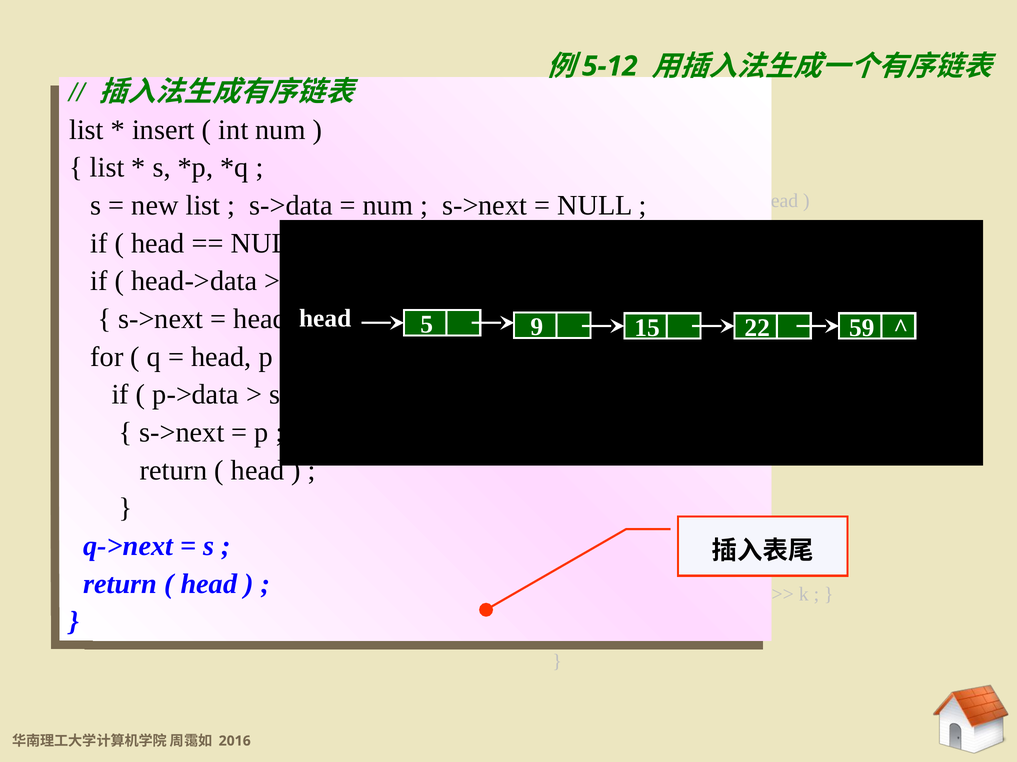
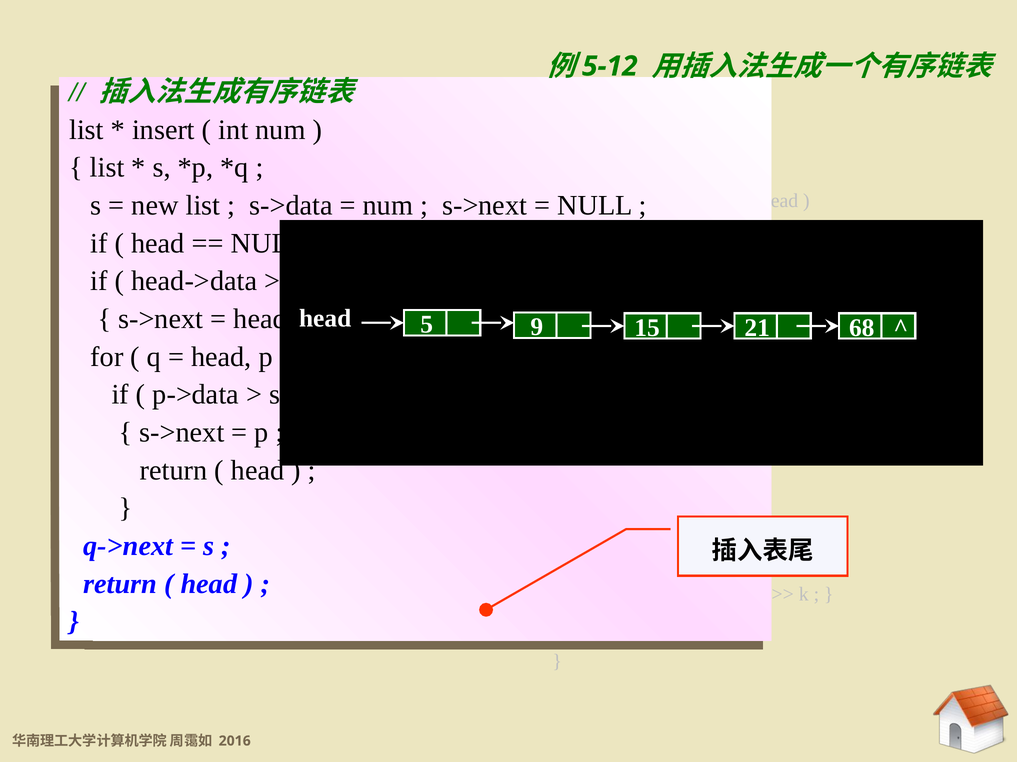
22: 22 -> 21 (757, 328)
59: 59 -> 68 (862, 328)
